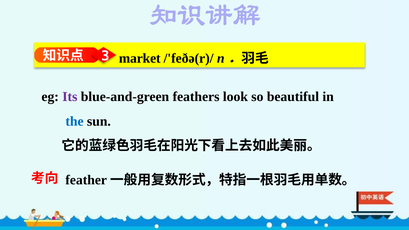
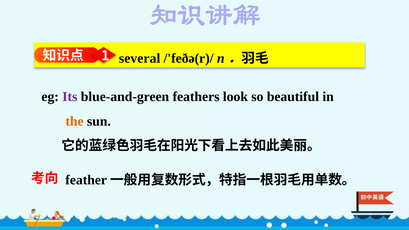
3: 3 -> 1 (105, 56)
market: market -> several (140, 58)
the colour: blue -> orange (75, 121)
